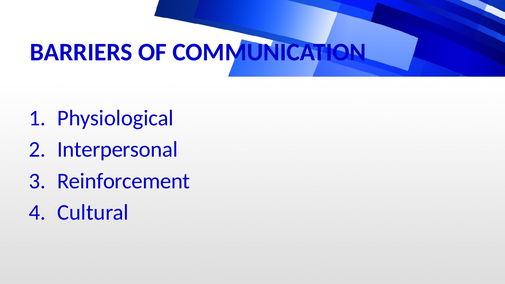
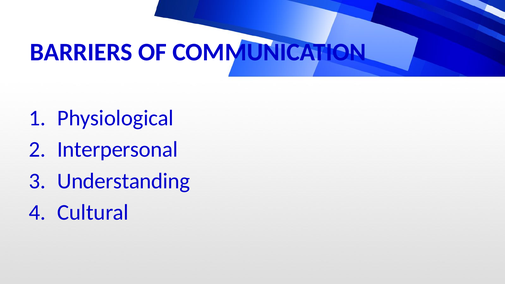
Reinforcement: Reinforcement -> Understanding (124, 181)
